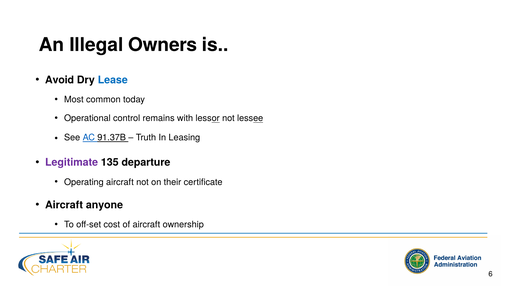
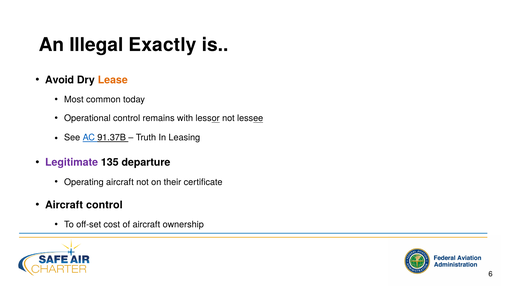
Owners: Owners -> Exactly (163, 45)
Lease colour: blue -> orange (113, 80)
Aircraft anyone: anyone -> control (104, 205)
